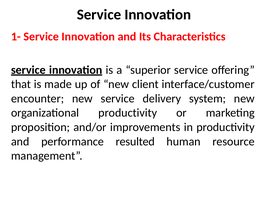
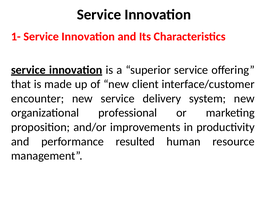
organizational productivity: productivity -> professional (128, 113)
